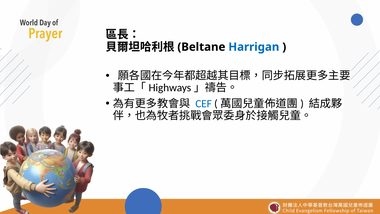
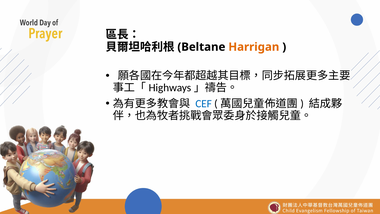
Harrigan colour: blue -> orange (254, 47)
